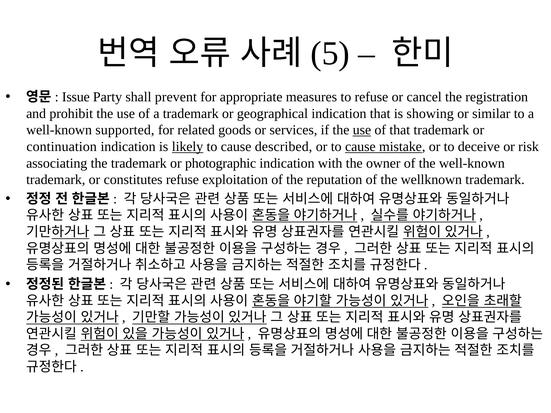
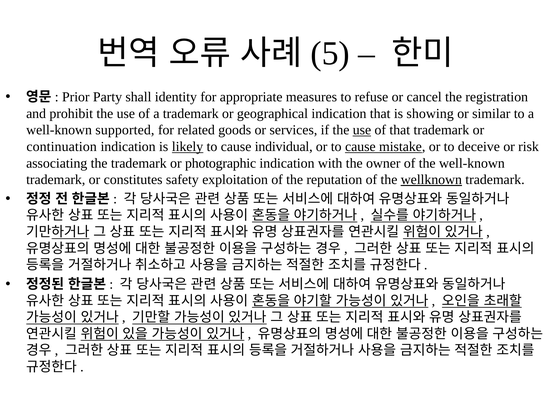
Issue: Issue -> Prior (76, 97)
prevent: prevent -> identity (176, 97)
described: described -> individual (284, 147)
constitutes refuse: refuse -> safety (182, 180)
wellknown underline: none -> present (431, 180)
